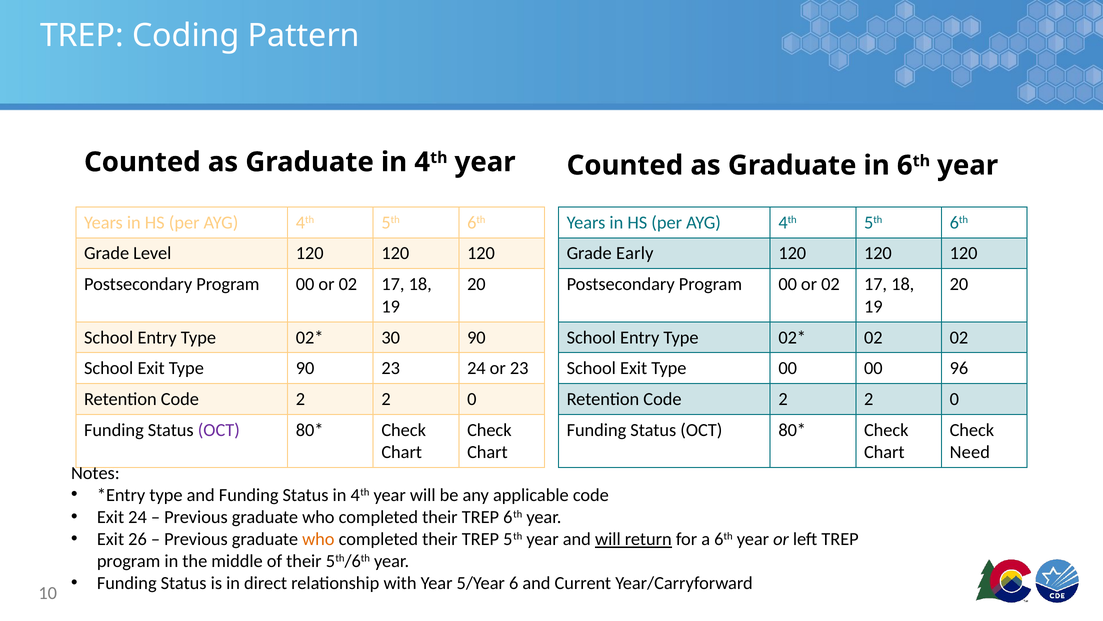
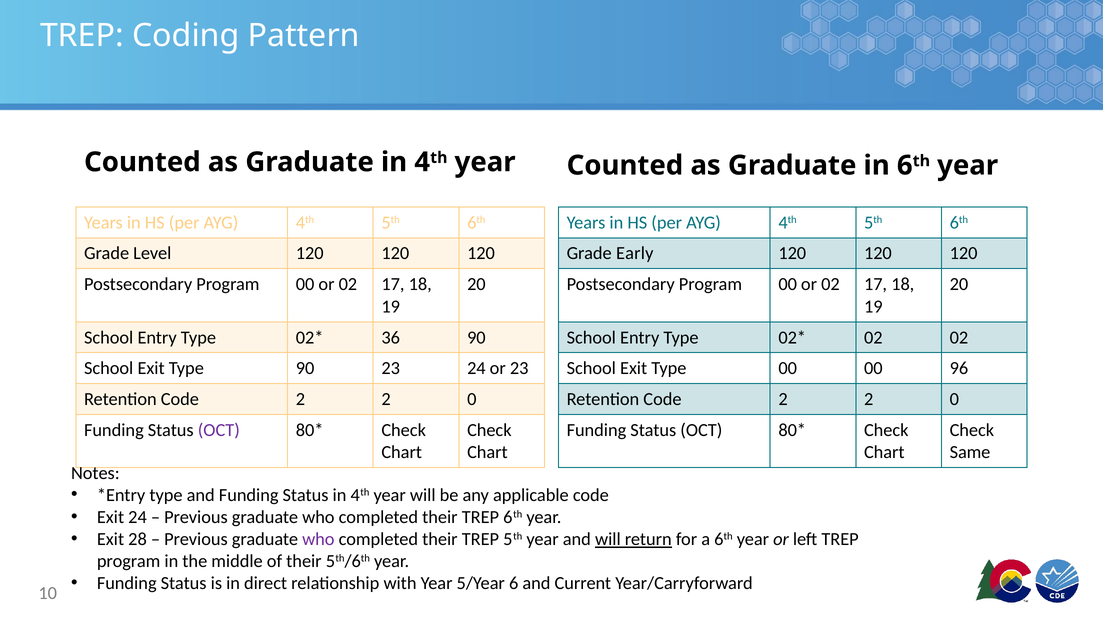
30: 30 -> 36 (391, 337)
Need: Need -> Same (970, 452)
26: 26 -> 28 (138, 539)
who colour: orange -> purple (318, 539)
